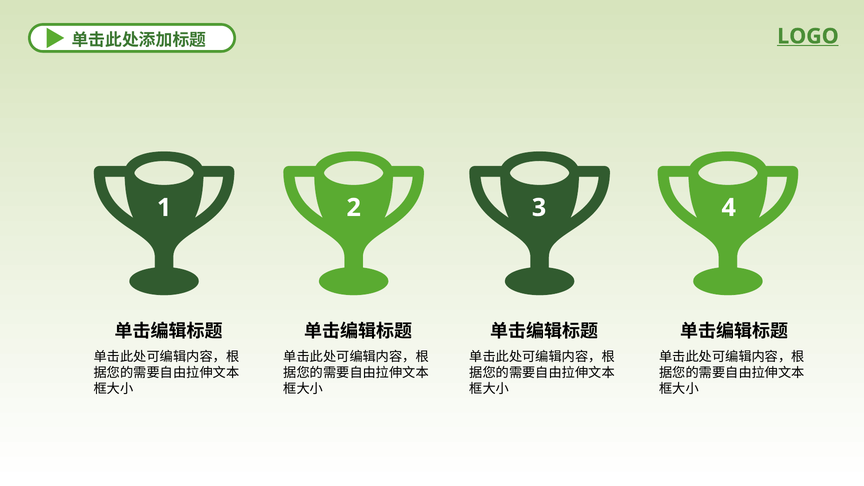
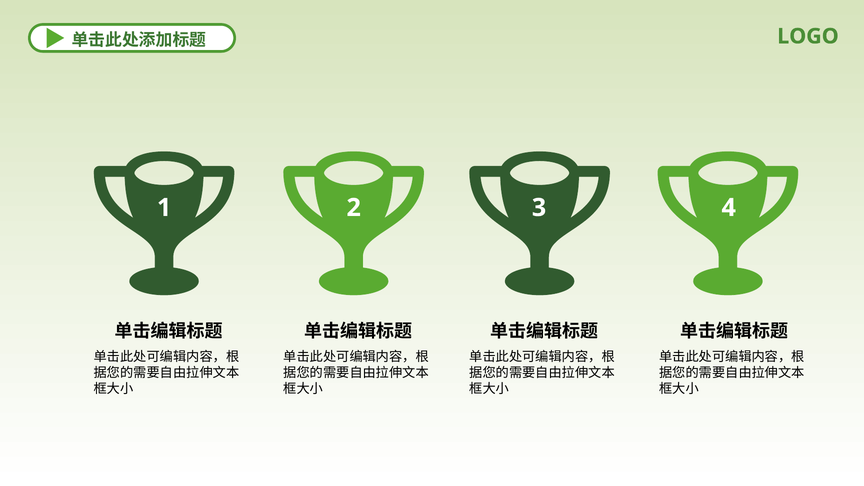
LOGO underline: present -> none (808, 36)
